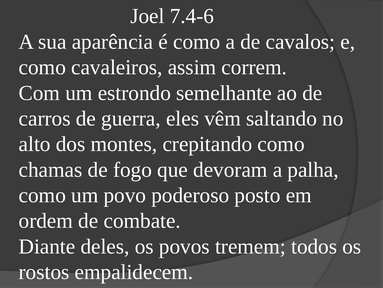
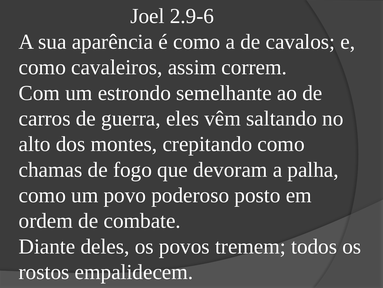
7.4-6: 7.4-6 -> 2.9-6 (192, 16)
